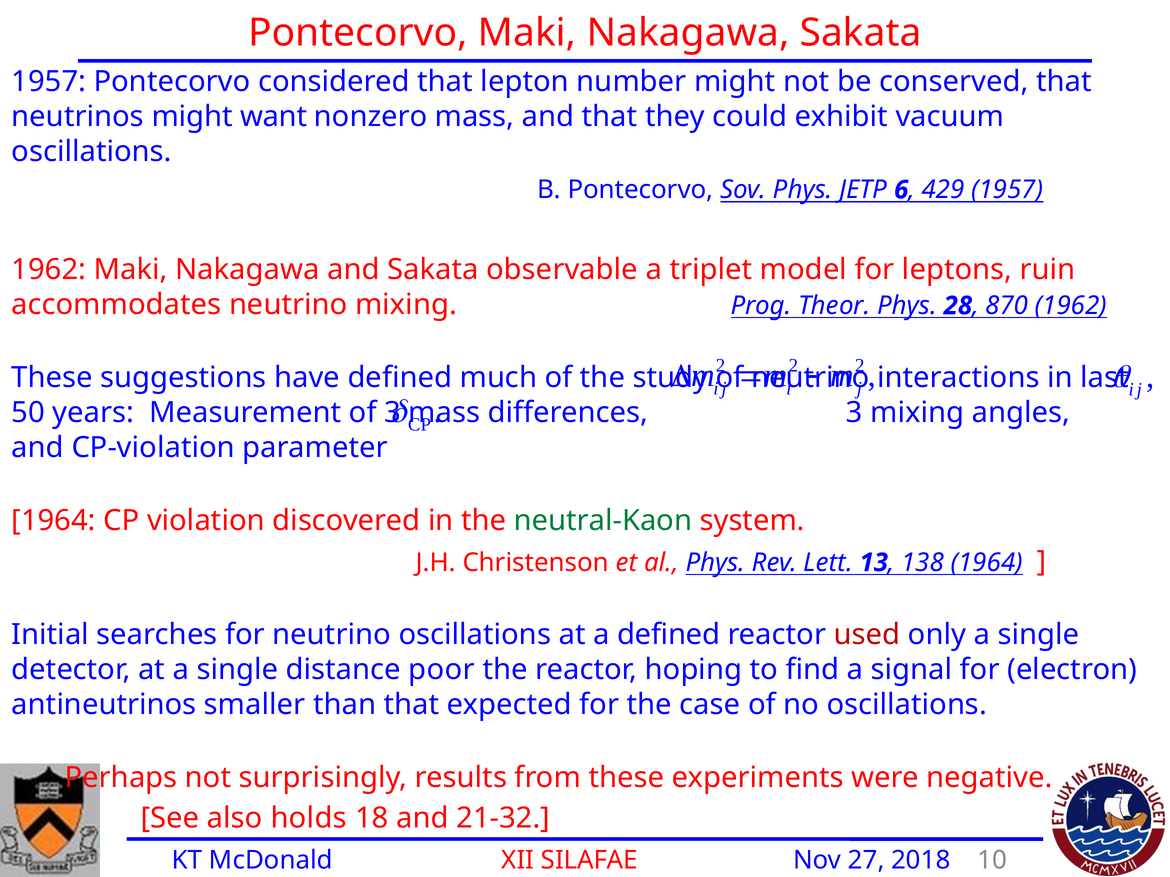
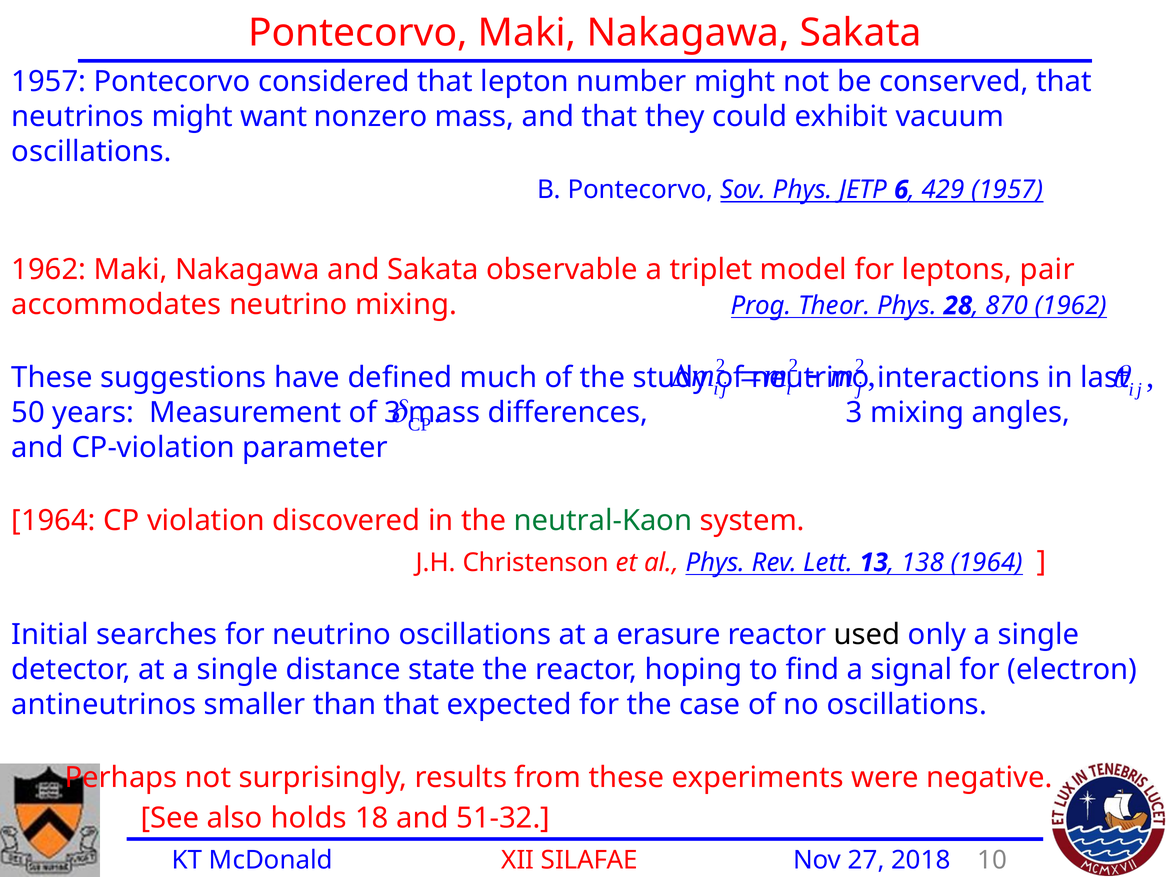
ruin: ruin -> pair (1047, 270)
a defined: defined -> erasure (669, 635)
used colour: red -> black (867, 635)
poor: poor -> state (442, 670)
21-32: 21-32 -> 51-32 (503, 819)
